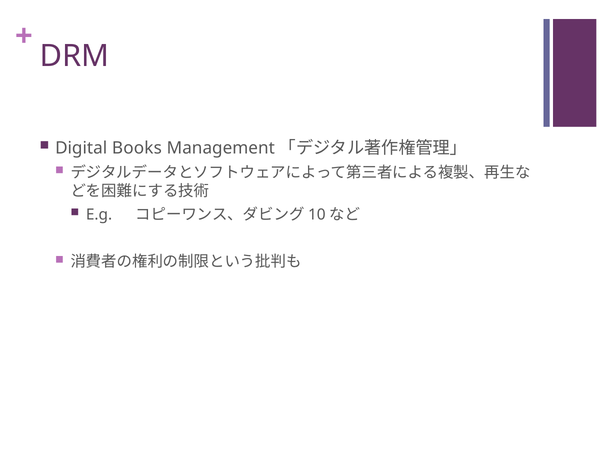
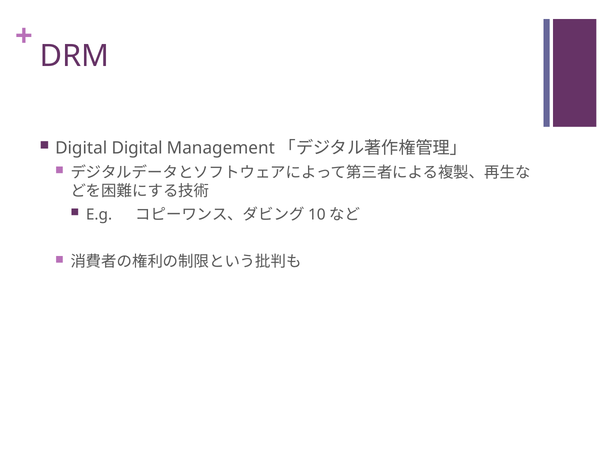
Digital Books: Books -> Digital (137, 148)
